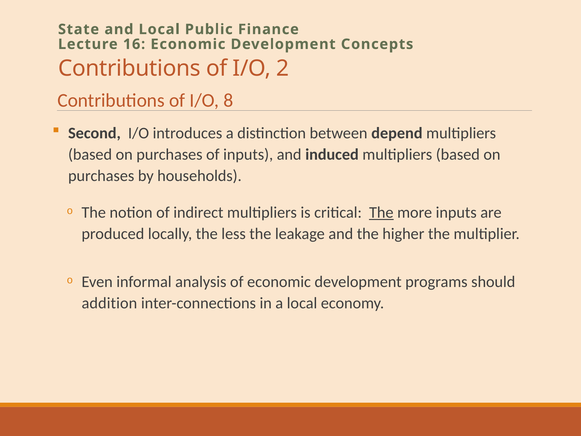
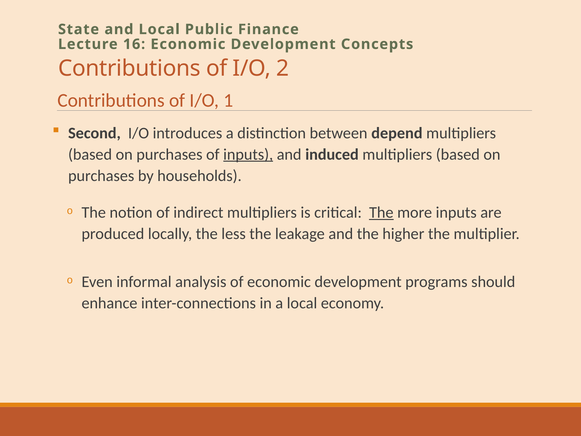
8: 8 -> 1 (228, 100)
inputs underline: none -> present (248, 154)
addition: addition -> enhance (109, 303)
